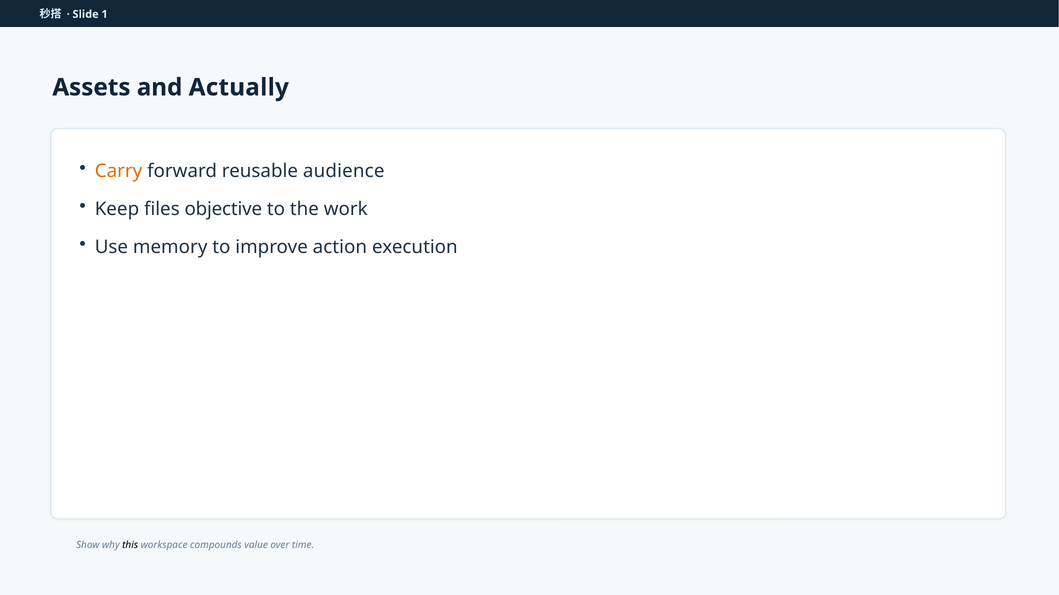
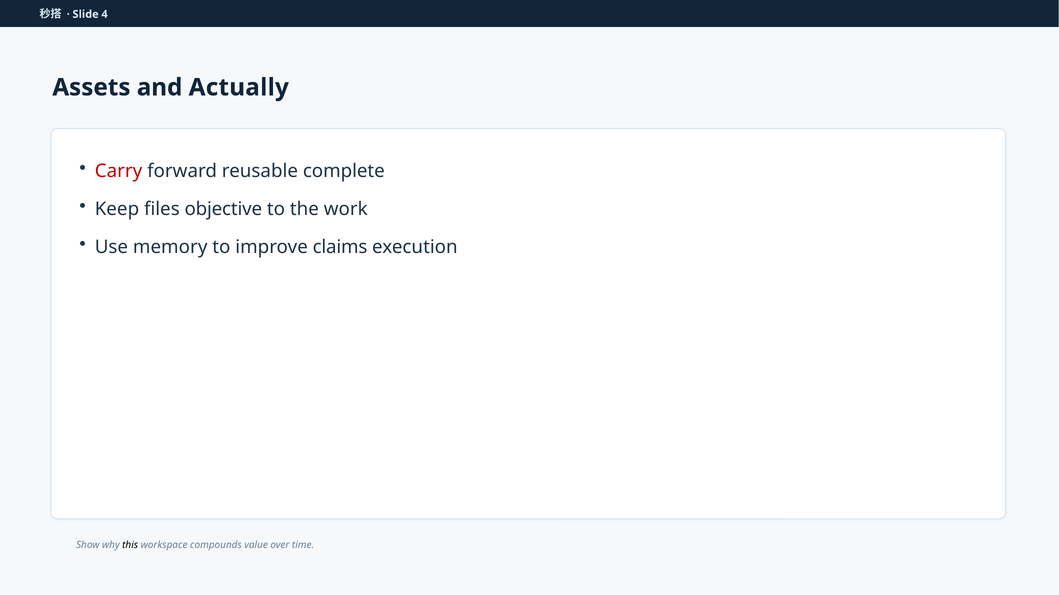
1: 1 -> 4 (105, 14)
Carry colour: orange -> red (119, 171)
audience: audience -> complete (344, 171)
action: action -> claims (340, 247)
